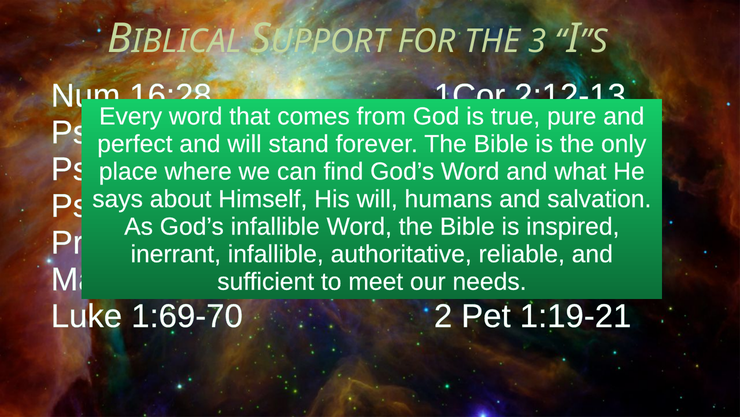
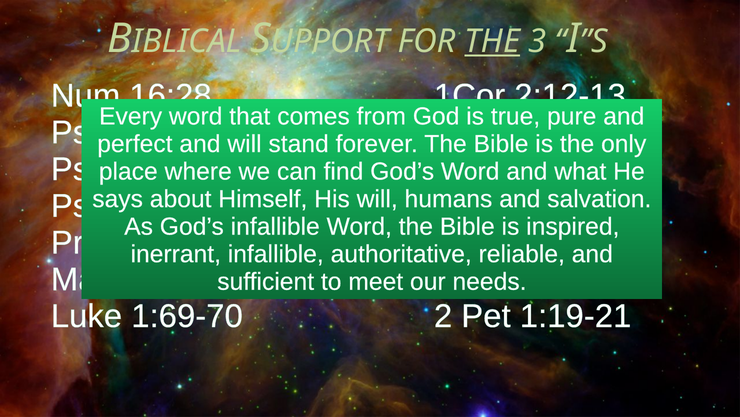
THE underline: none -> present (492, 41)
